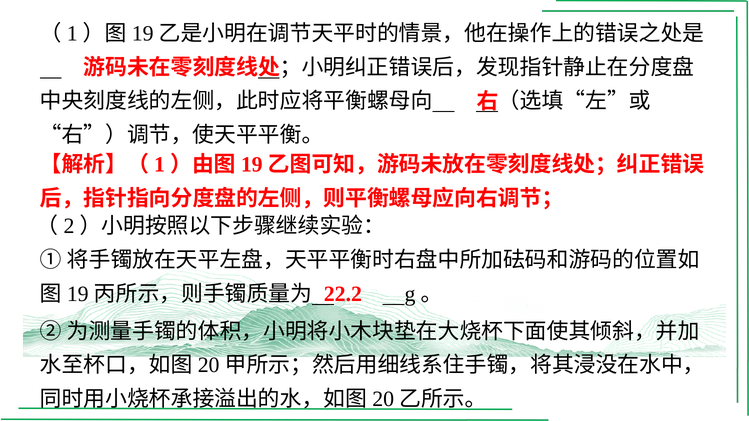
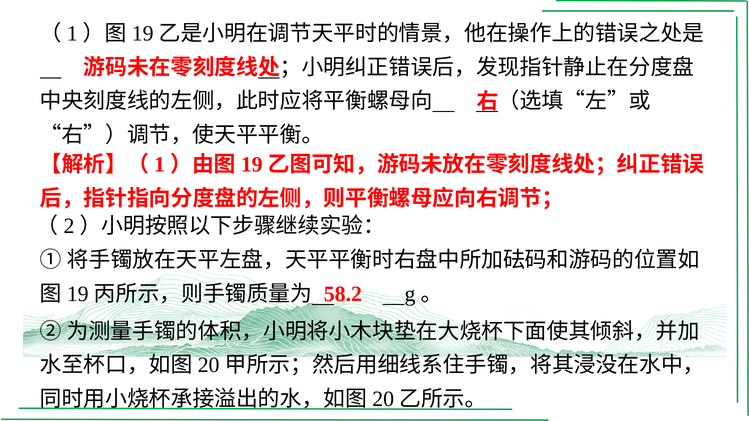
22.2: 22.2 -> 58.2 (343, 294)
